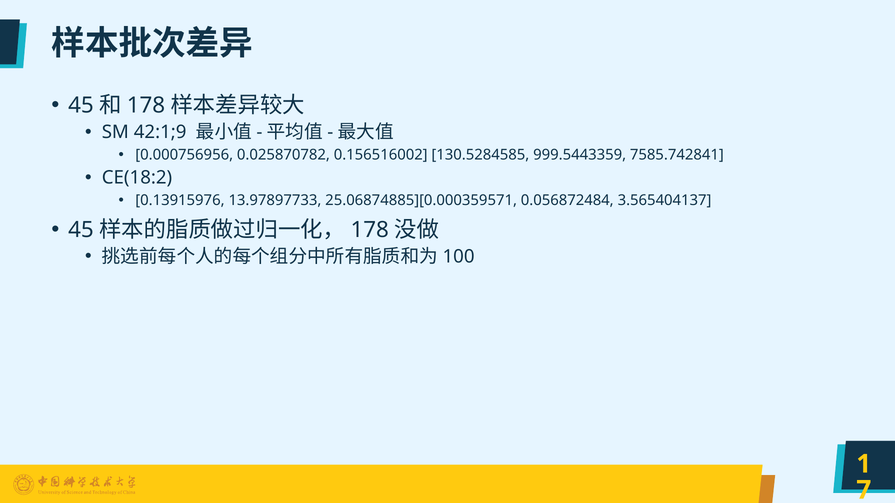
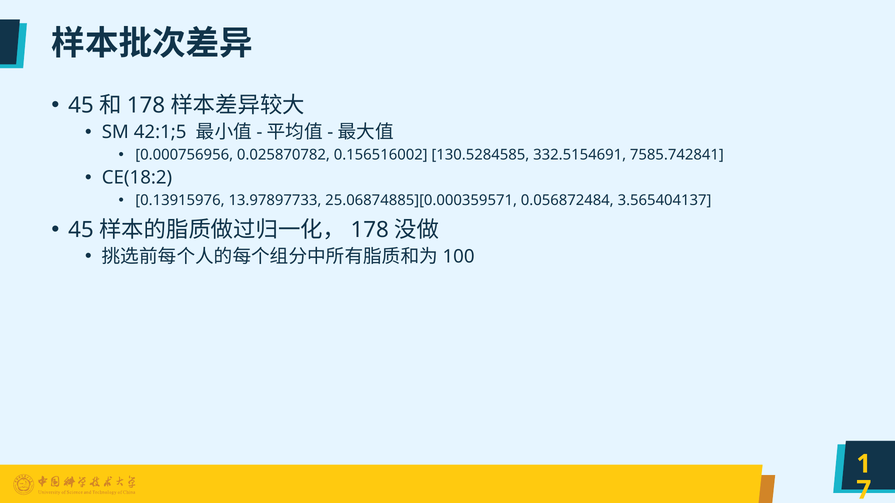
42:1;9: 42:1;9 -> 42:1;5 (160, 132)
999.5443359: 999.5443359 -> 332.5154691 (580, 155)
